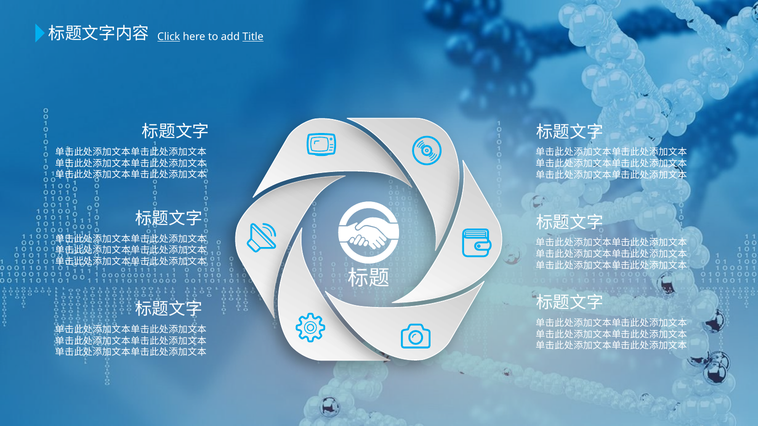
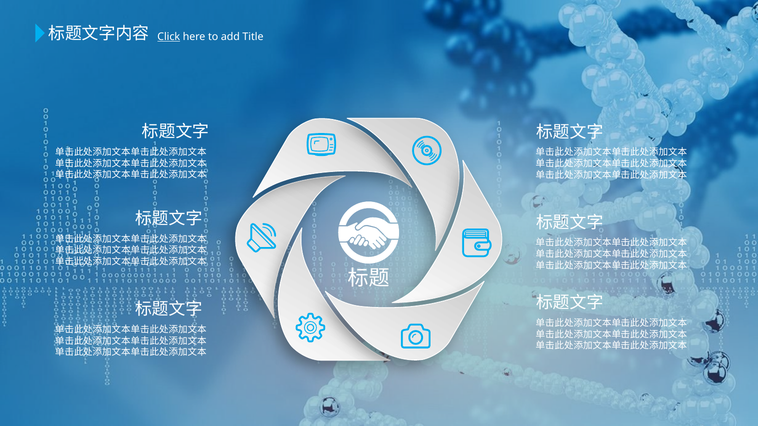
Title underline: present -> none (253, 37)
